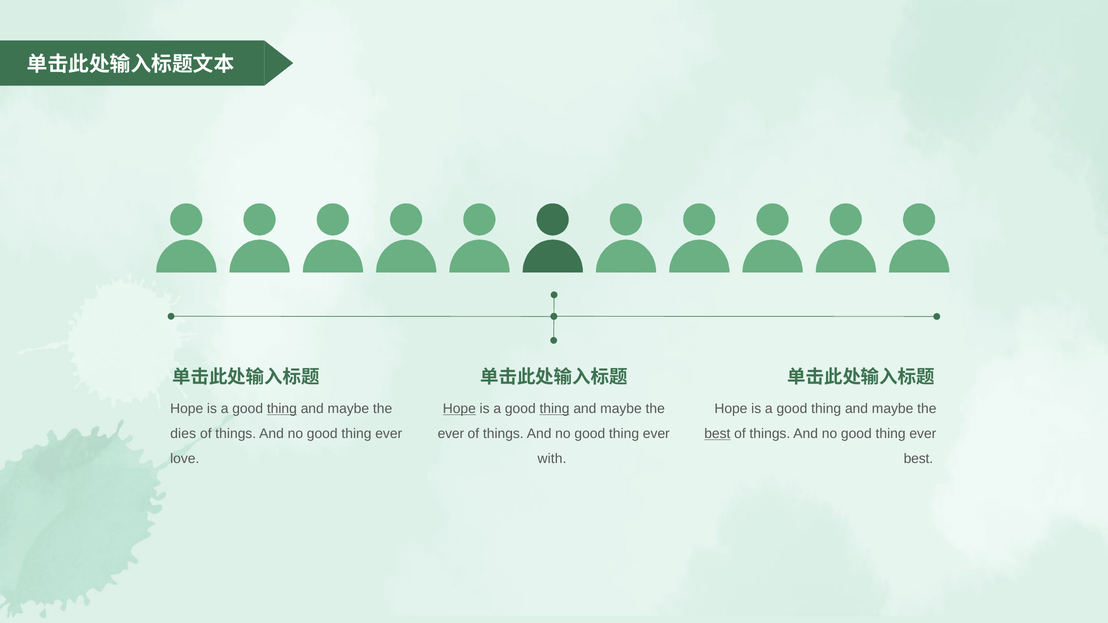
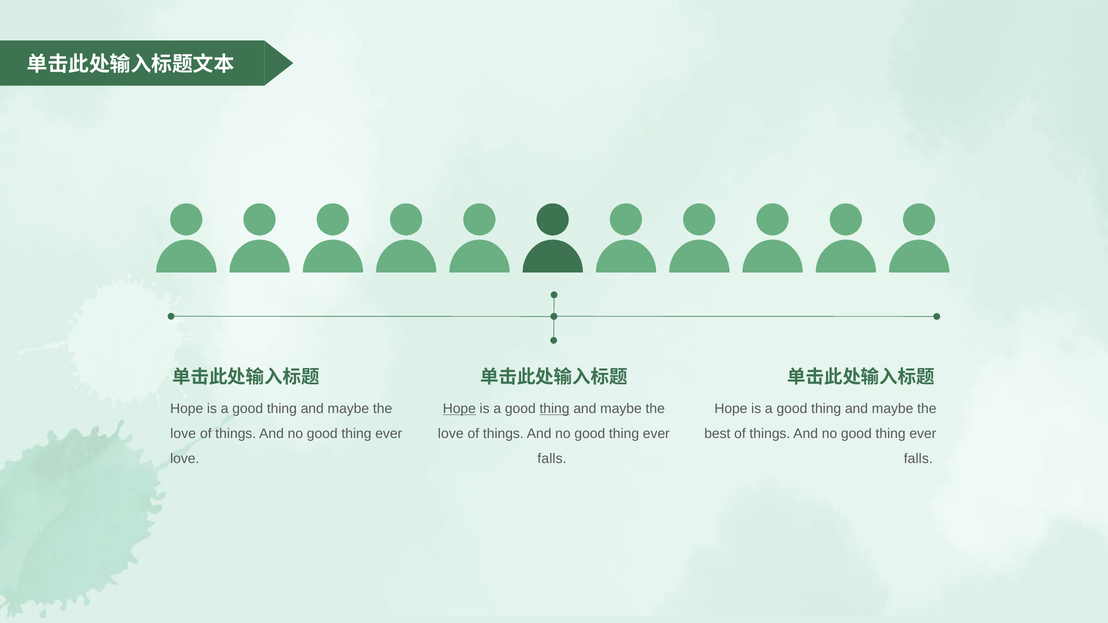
thing underline: present -> none (282, 409)
dies: dies -> love (183, 434)
ever: ever -> love (451, 434)
best underline: present -> none (717, 434)
with: with -> falls (552, 459)
best: best -> falls (918, 459)
